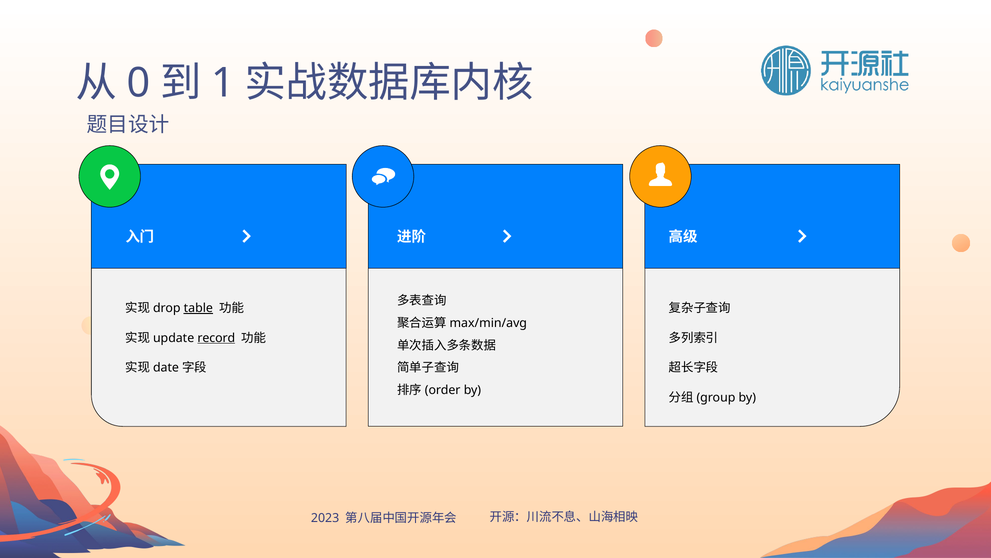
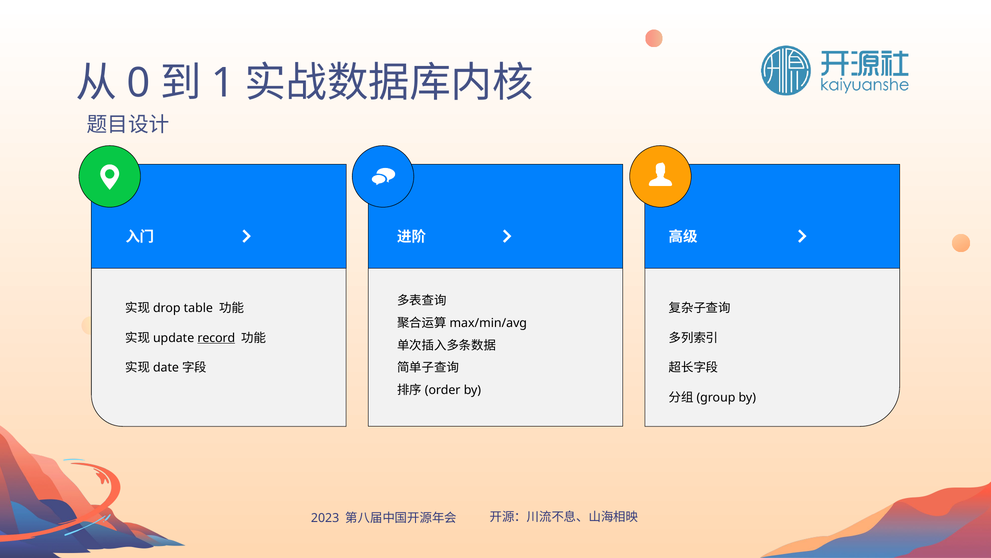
table underline: present -> none (198, 308)
